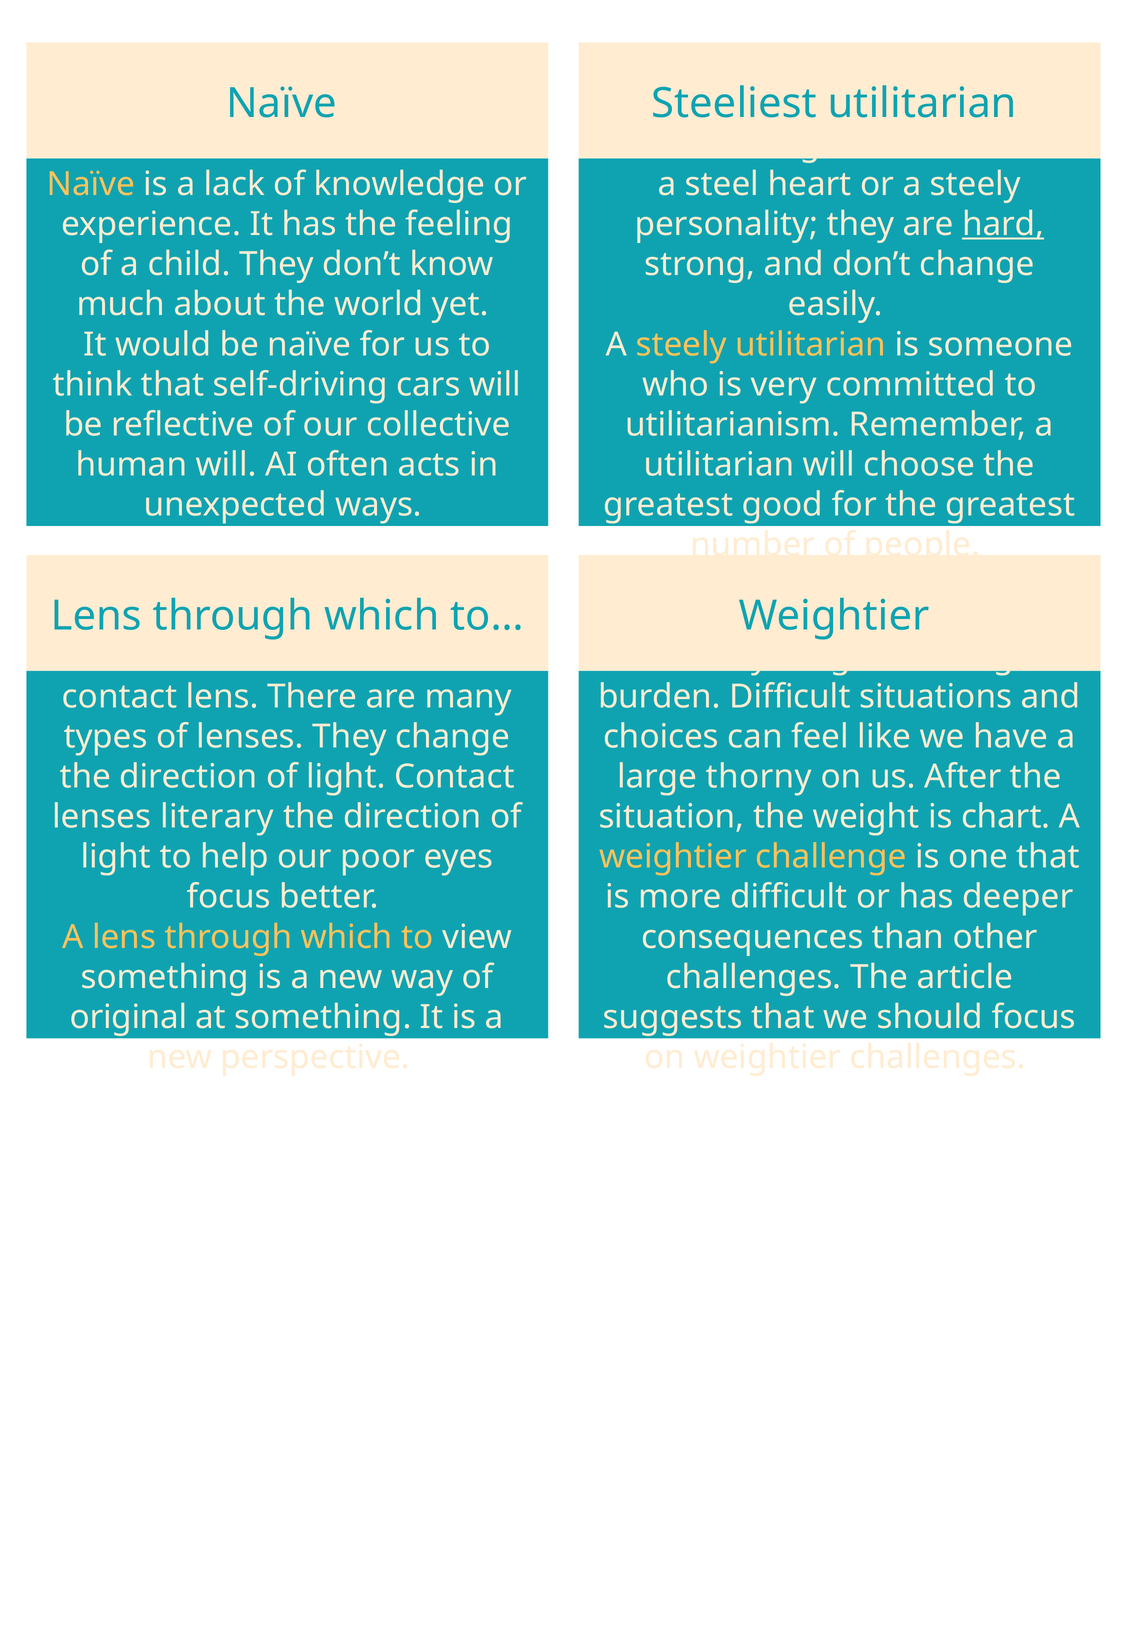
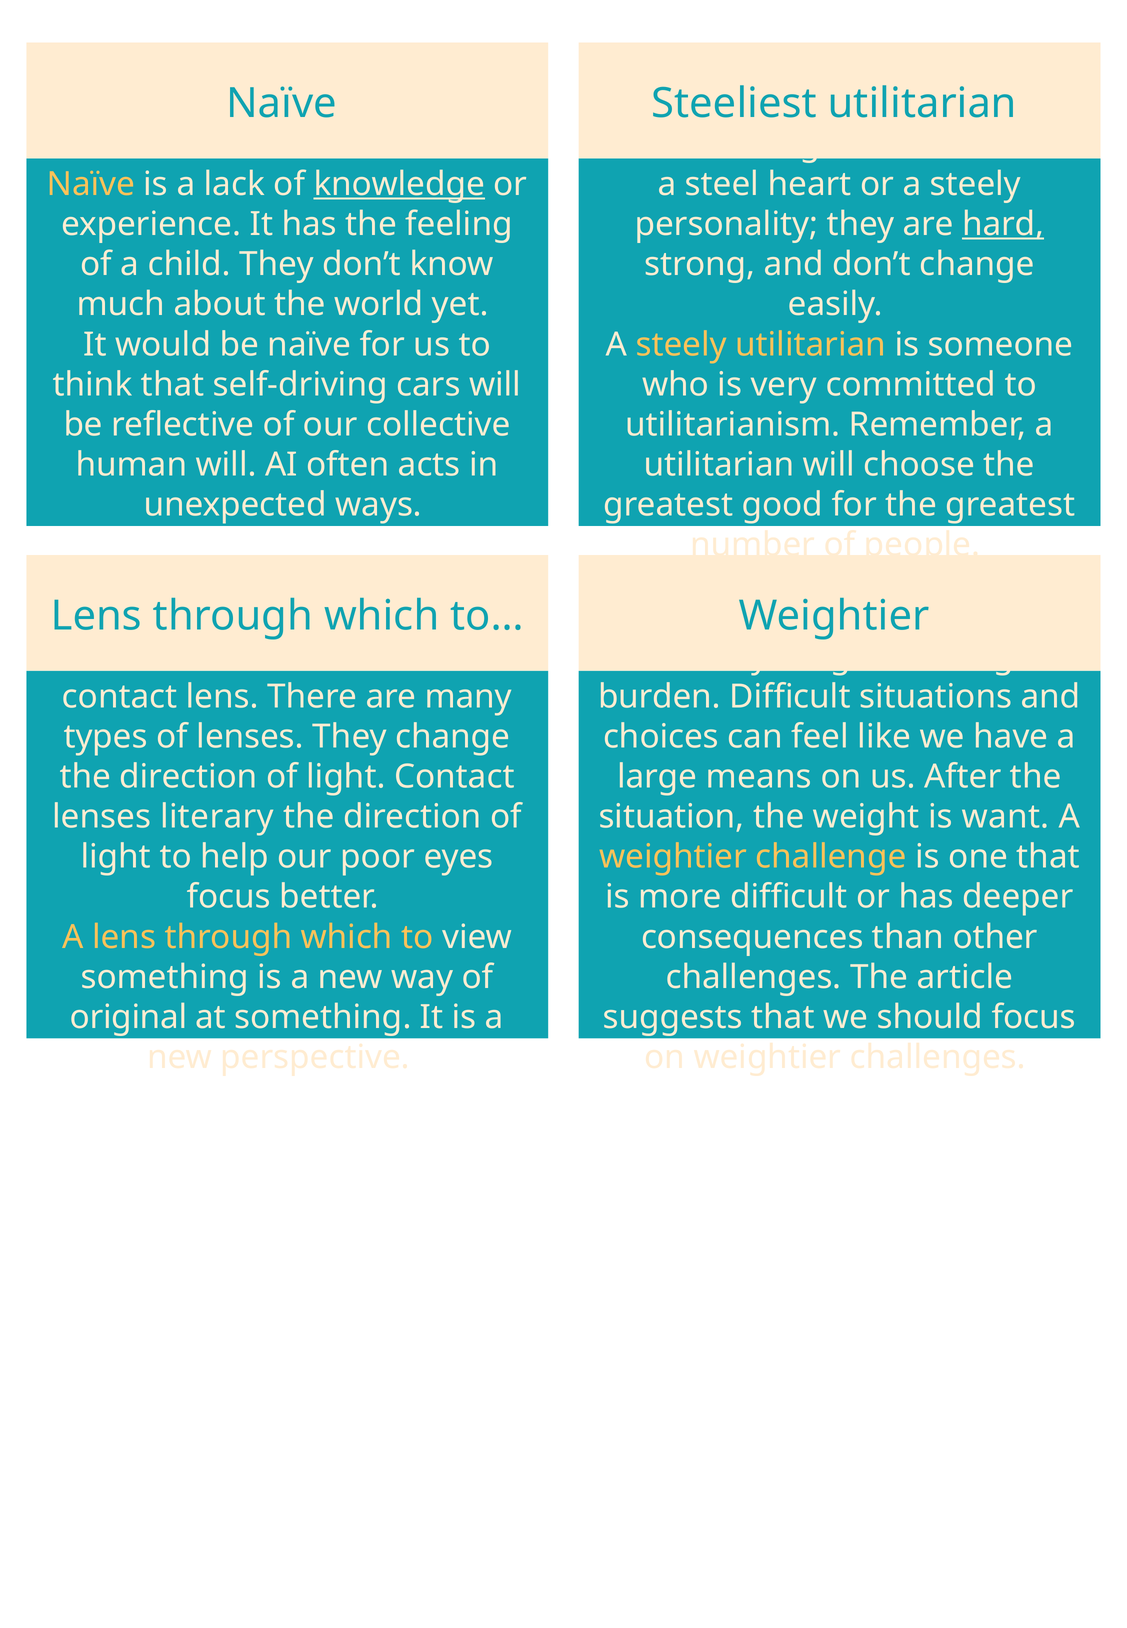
knowledge underline: none -> present (399, 184)
thorny: thorny -> means (759, 777)
chart: chart -> want (1005, 817)
